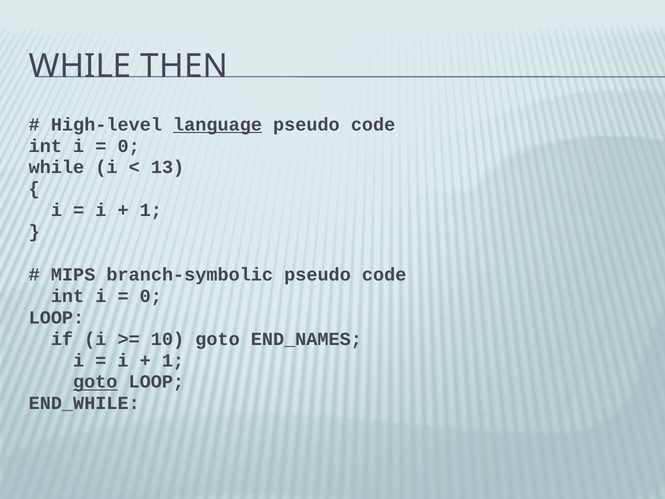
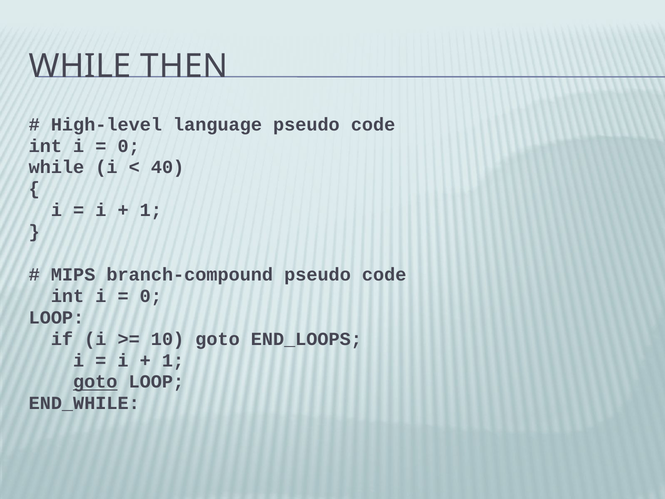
language underline: present -> none (218, 124)
13: 13 -> 40 (168, 167)
branch-symbolic: branch-symbolic -> branch-compound (190, 274)
END_NAMES: END_NAMES -> END_LOOPS (306, 339)
